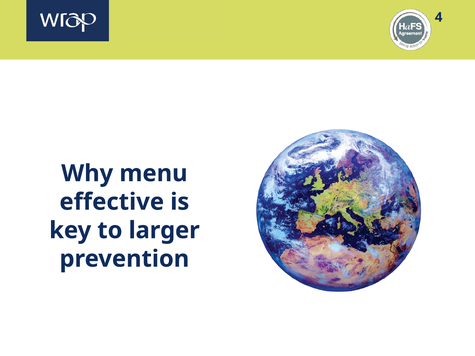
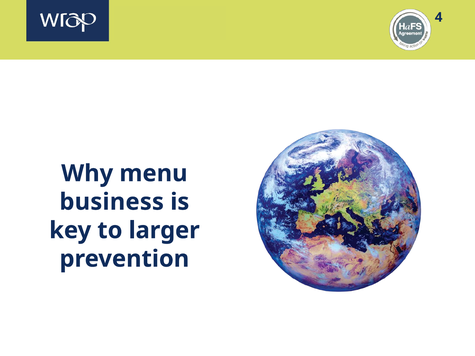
effective: effective -> business (112, 202)
